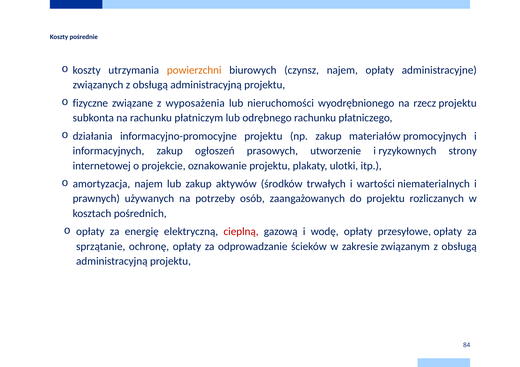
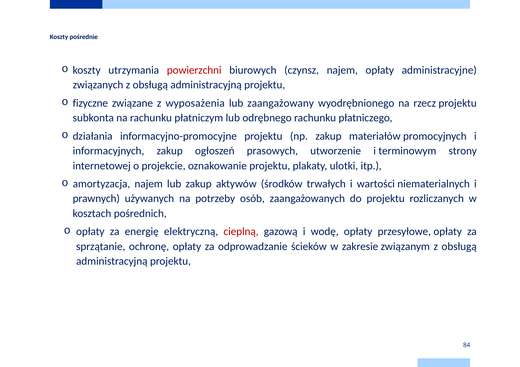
powierzchni colour: orange -> red (194, 70)
nieruchomości: nieruchomości -> zaangażowany (281, 103)
ryzykownych: ryzykownych -> terminowym (407, 151)
